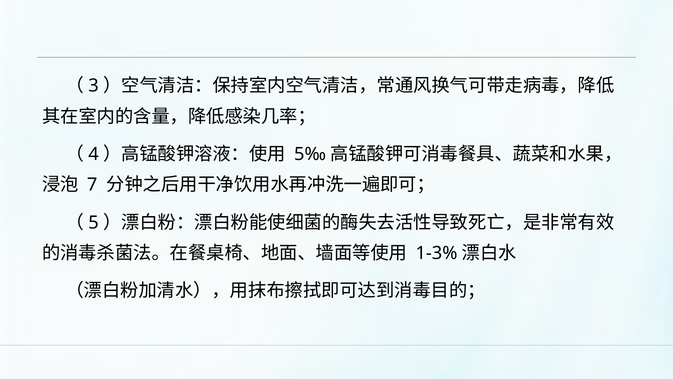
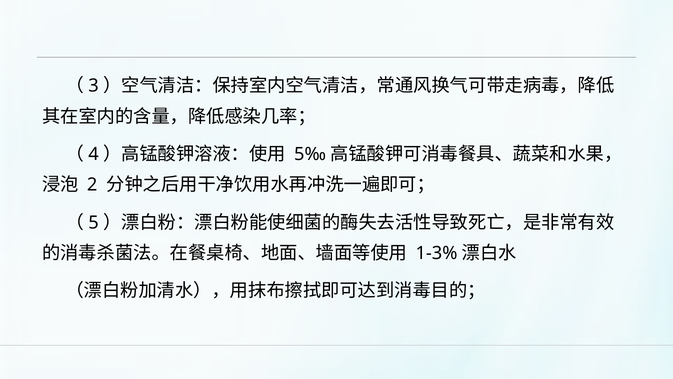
7: 7 -> 2 (92, 185)
